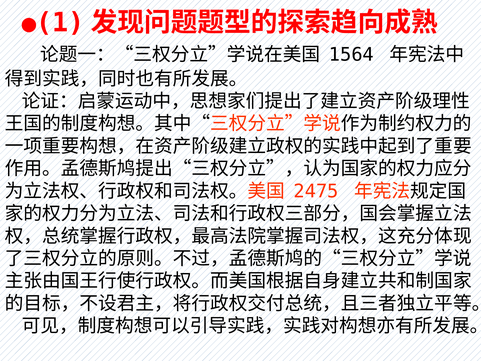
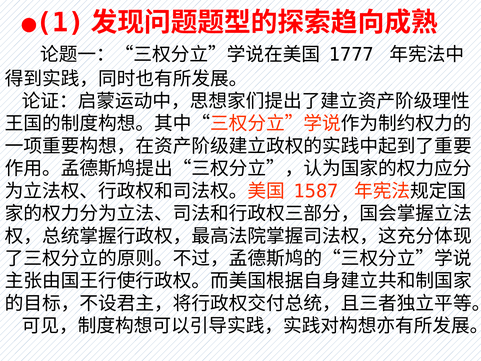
1564: 1564 -> 1777 (351, 55)
2475: 2475 -> 1587 (316, 191)
